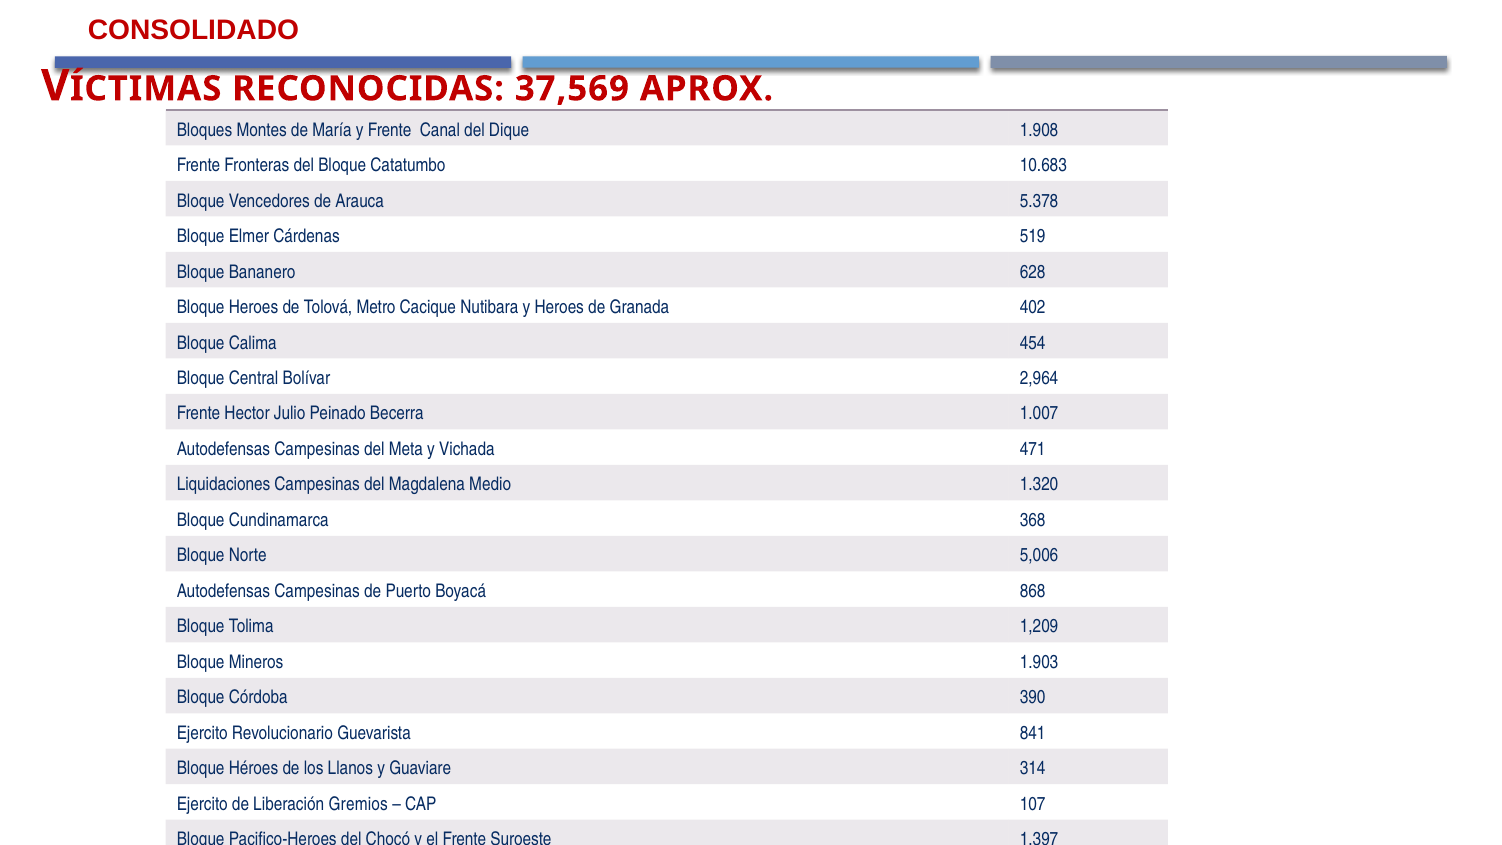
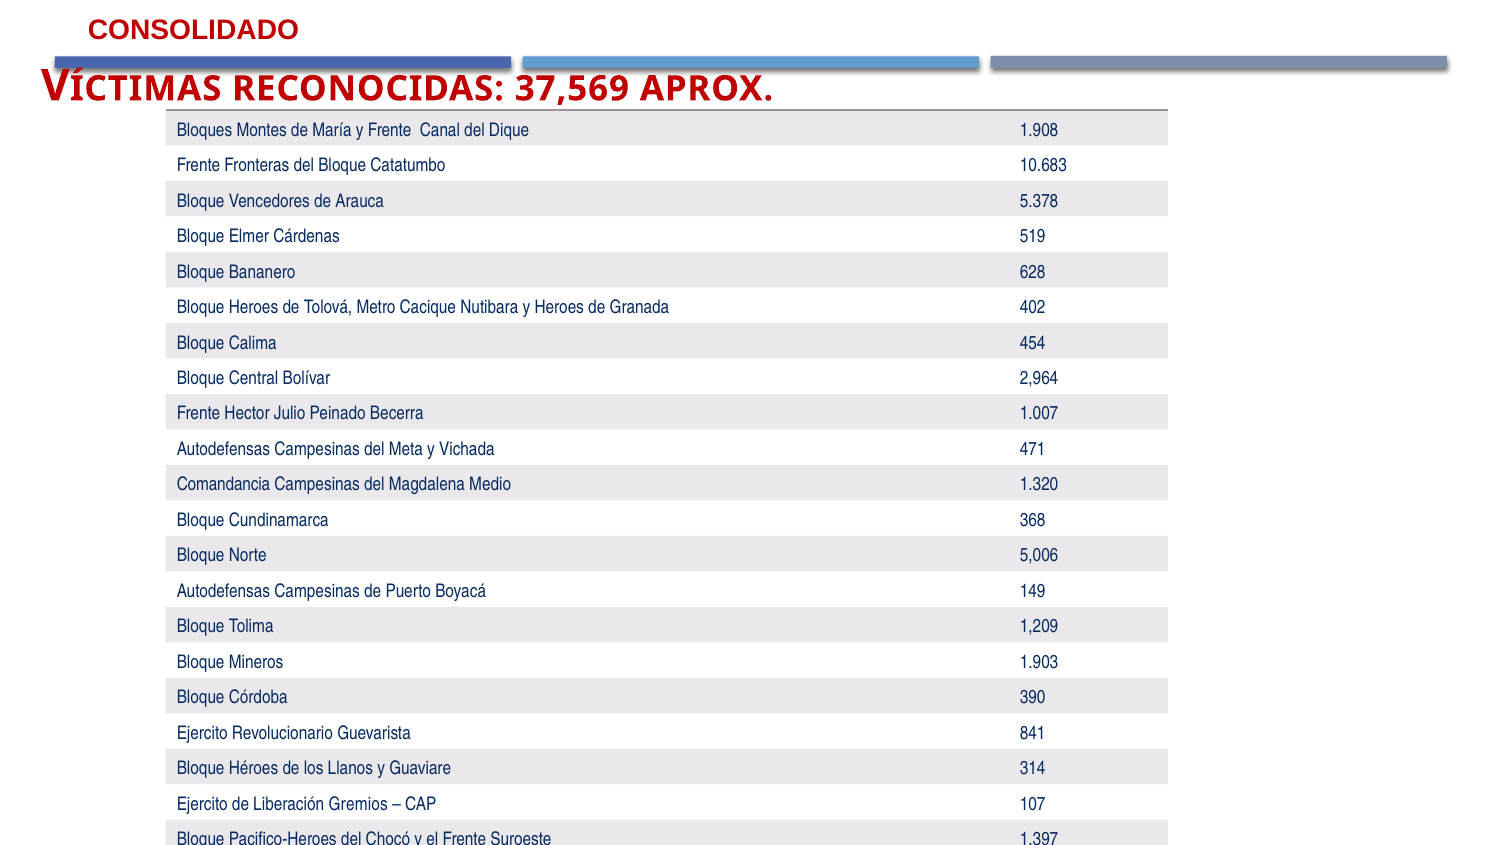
Liquidaciones: Liquidaciones -> Comandancia (224, 485)
868: 868 -> 149 (1033, 591)
